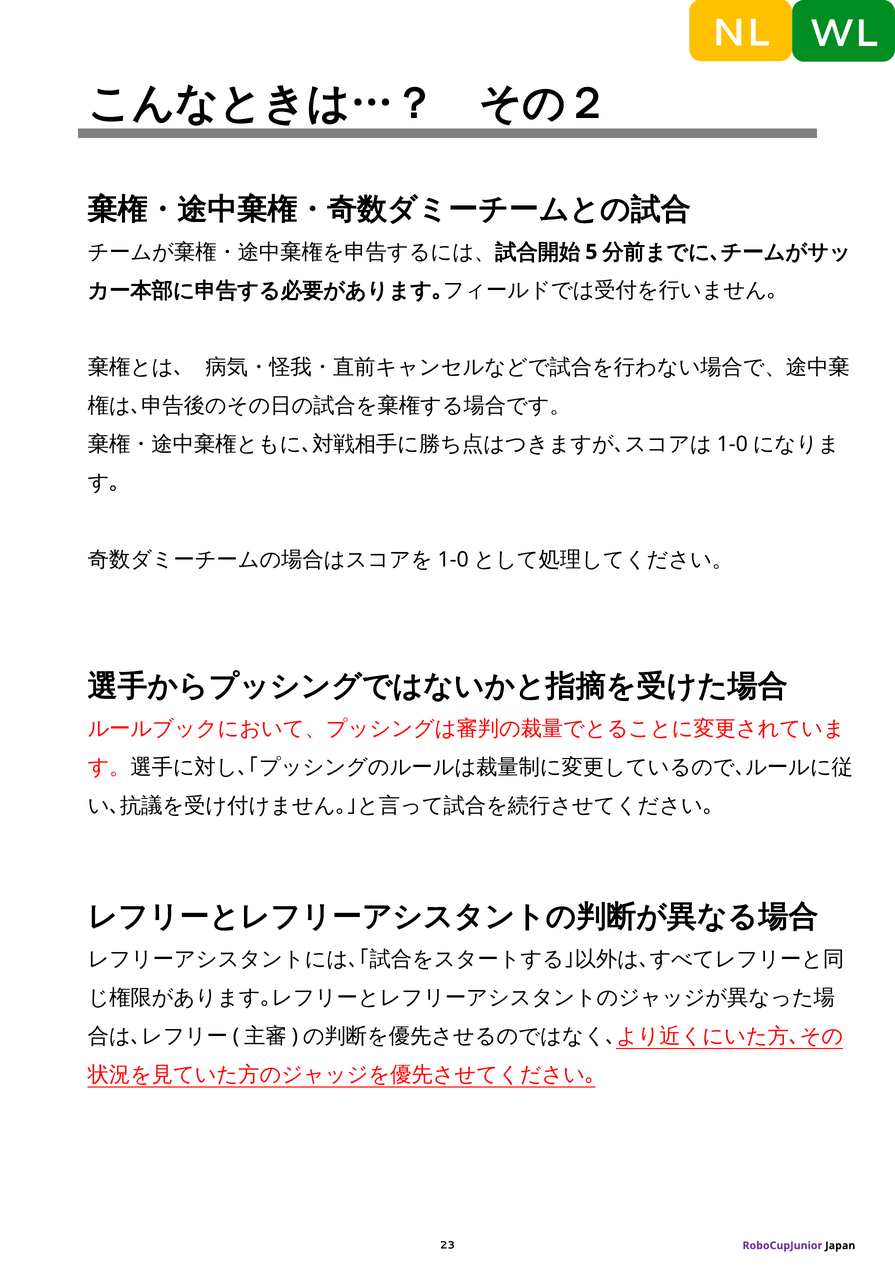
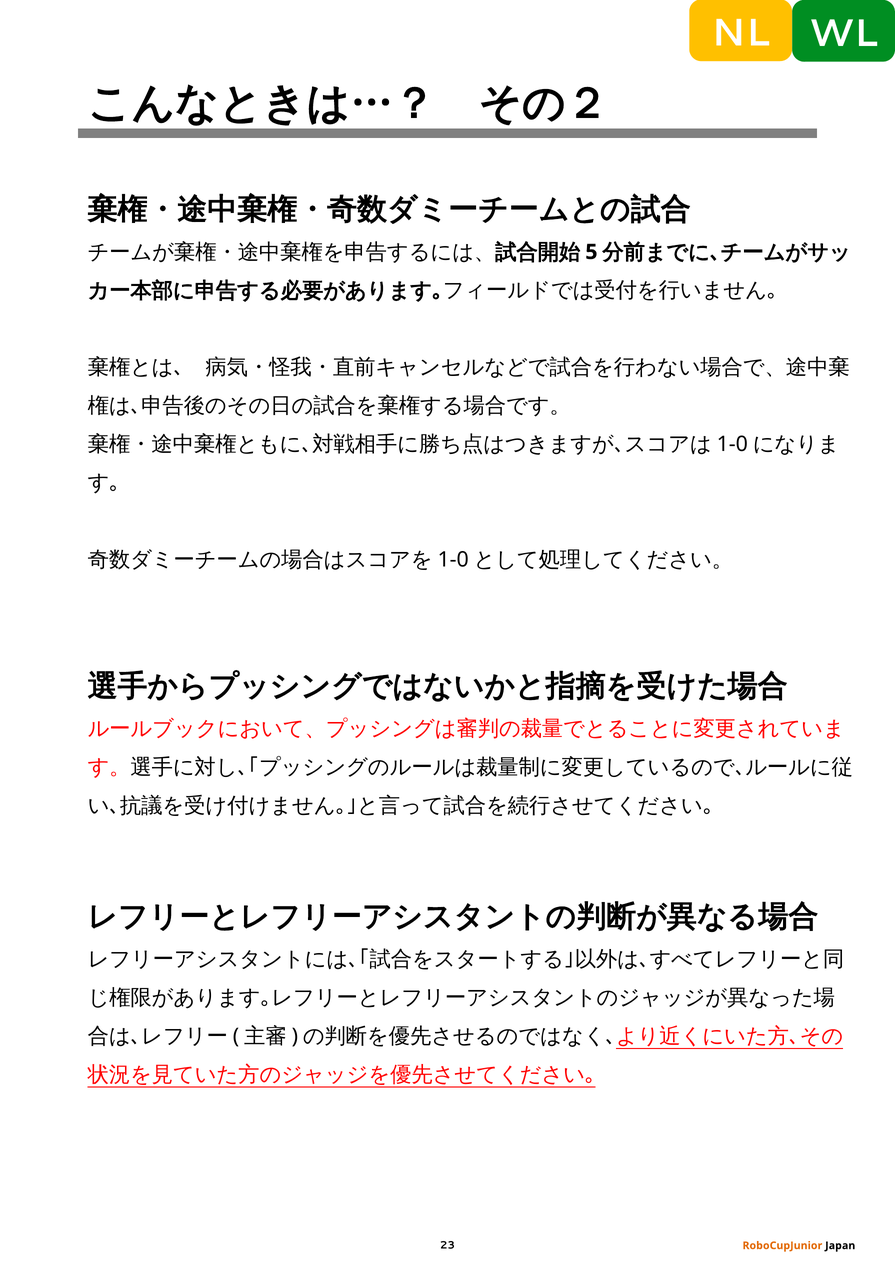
RoboCupJunior colour: purple -> orange (782, 1246)
